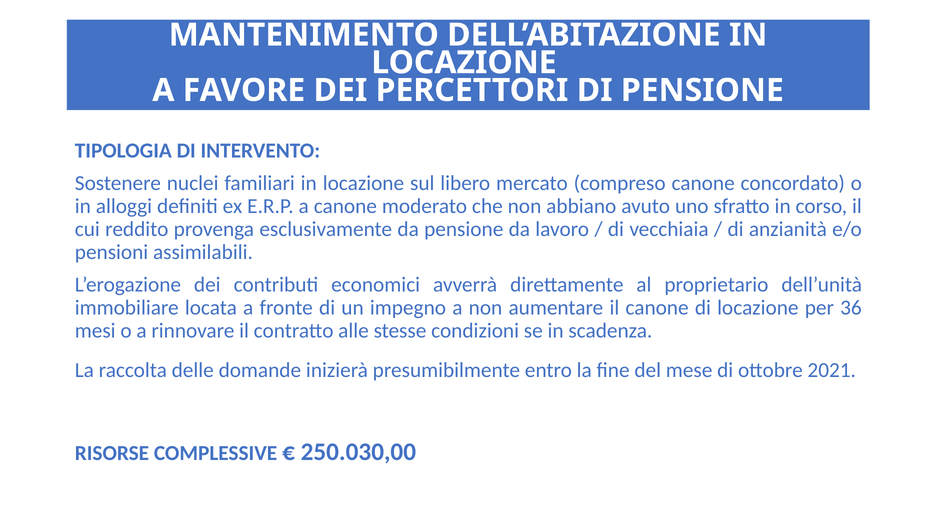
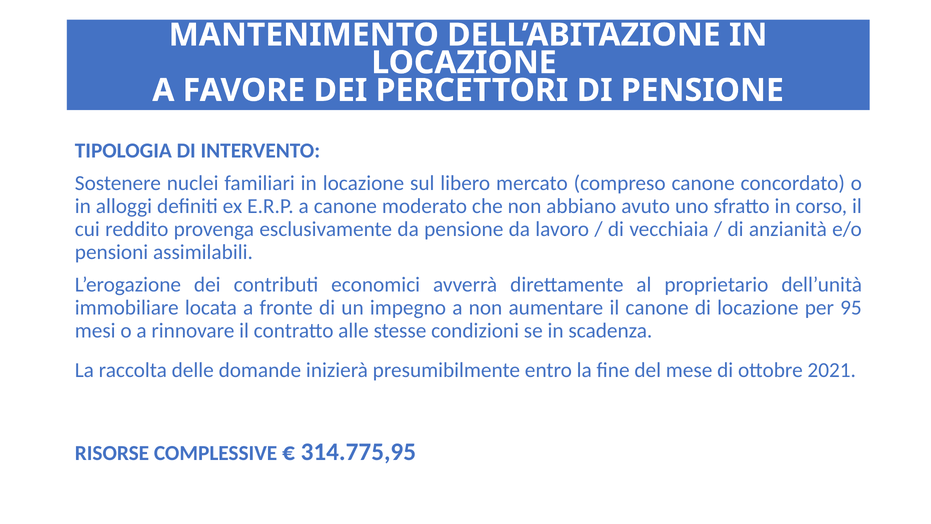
36: 36 -> 95 (851, 308)
250.030,00: 250.030,00 -> 314.775,95 (358, 452)
